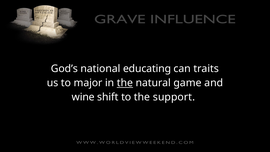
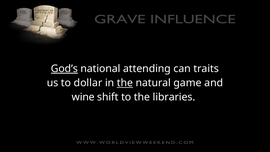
God’s underline: none -> present (64, 69)
educating: educating -> attending (147, 69)
major: major -> dollar (88, 83)
support: support -> libraries (174, 97)
